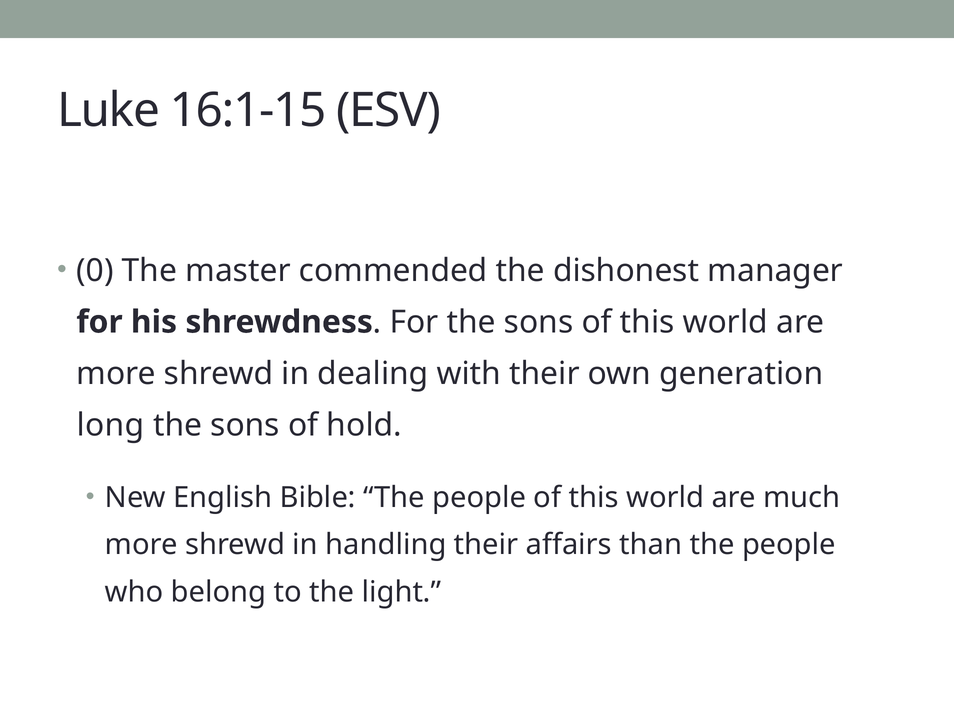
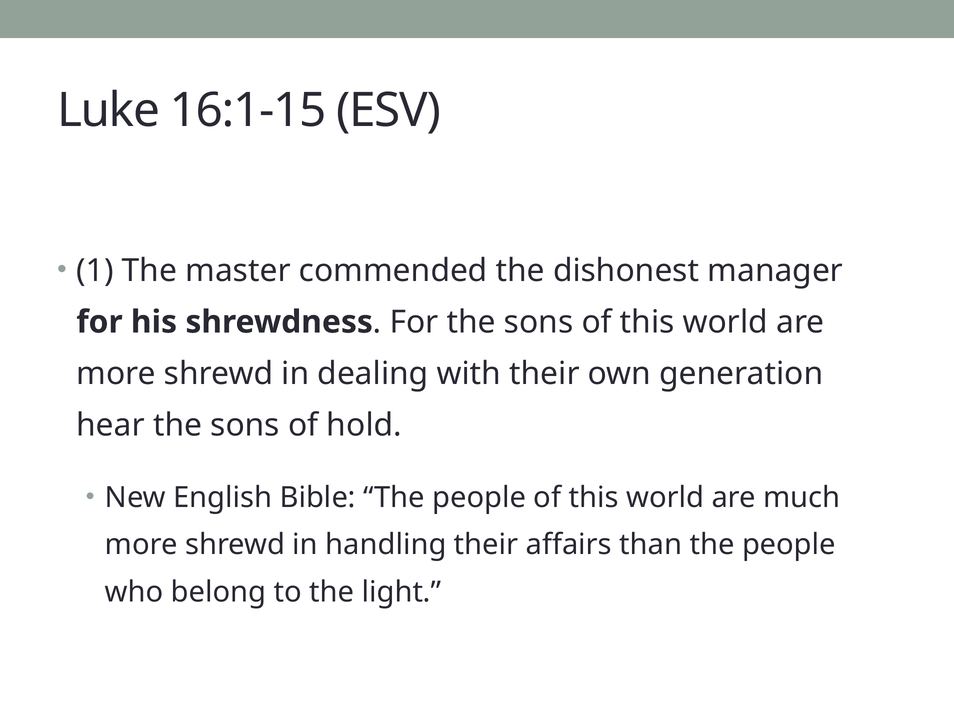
0: 0 -> 1 (95, 270)
long: long -> hear (111, 425)
